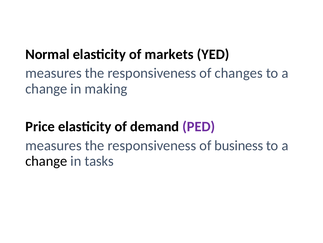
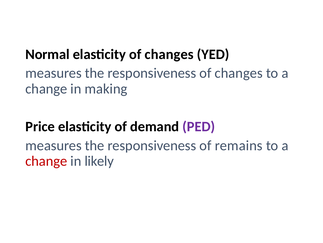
elasticity of markets: markets -> changes (169, 54)
business: business -> remains (239, 145)
change colour: black -> red (46, 161)
tasks: tasks -> likely (99, 161)
